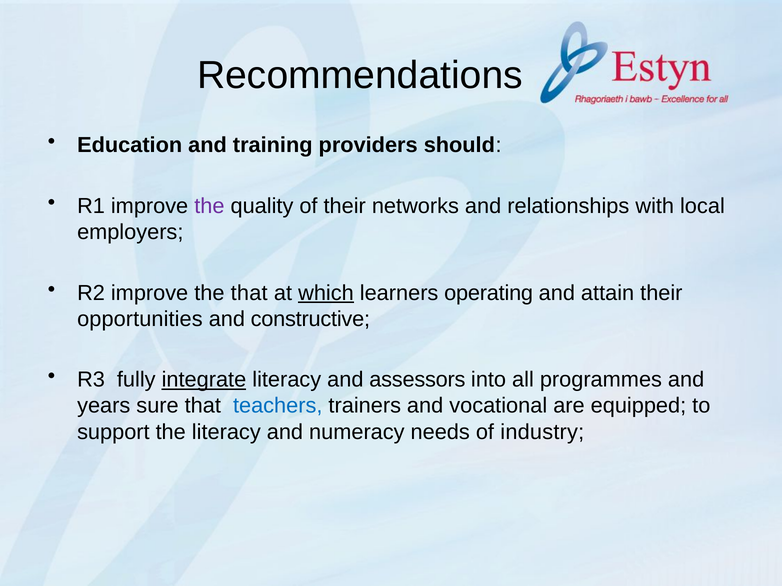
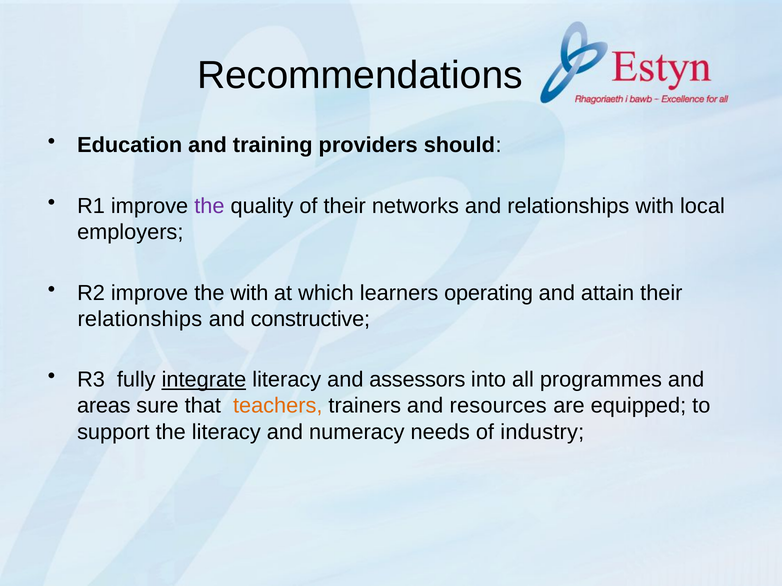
the that: that -> with (249, 293)
which underline: present -> none (326, 293)
opportunities: opportunities -> relationships (140, 319)
years: years -> areas (104, 406)
teachers colour: blue -> orange (278, 406)
vocational: vocational -> resources (498, 406)
